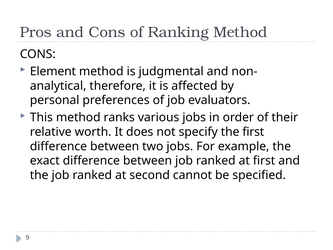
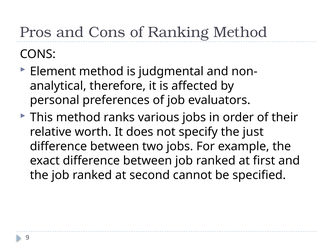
the first: first -> just (253, 132)
